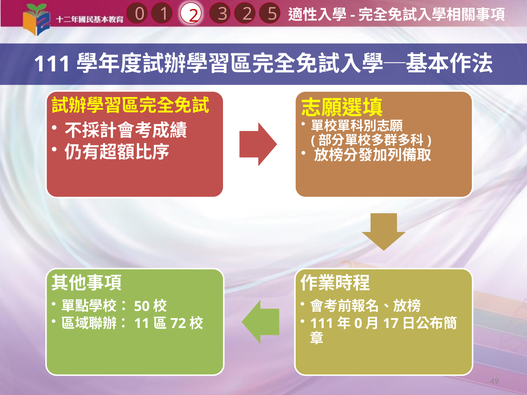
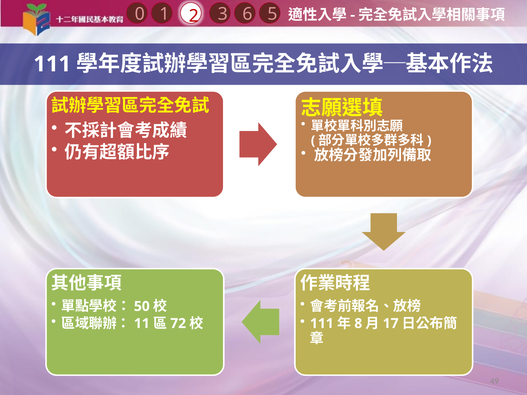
1 2: 2 -> 6 (248, 14)
0: 0 -> 8 (358, 324)
